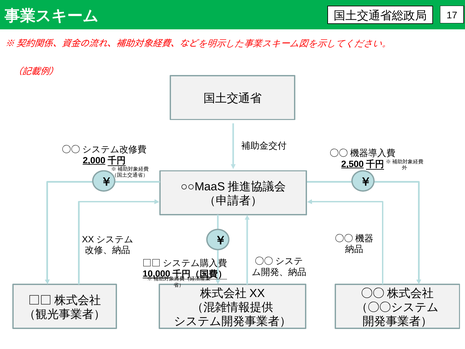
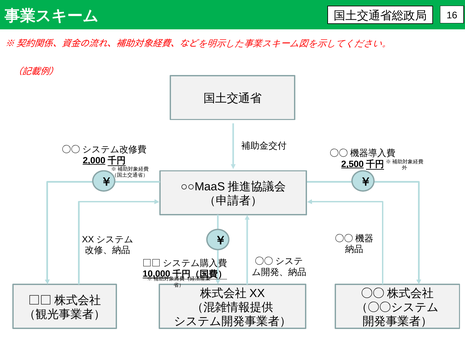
17: 17 -> 16 (452, 15)
